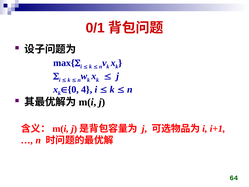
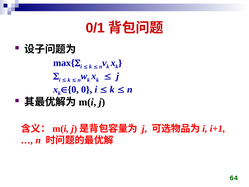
4: 4 -> 0 (87, 89)
